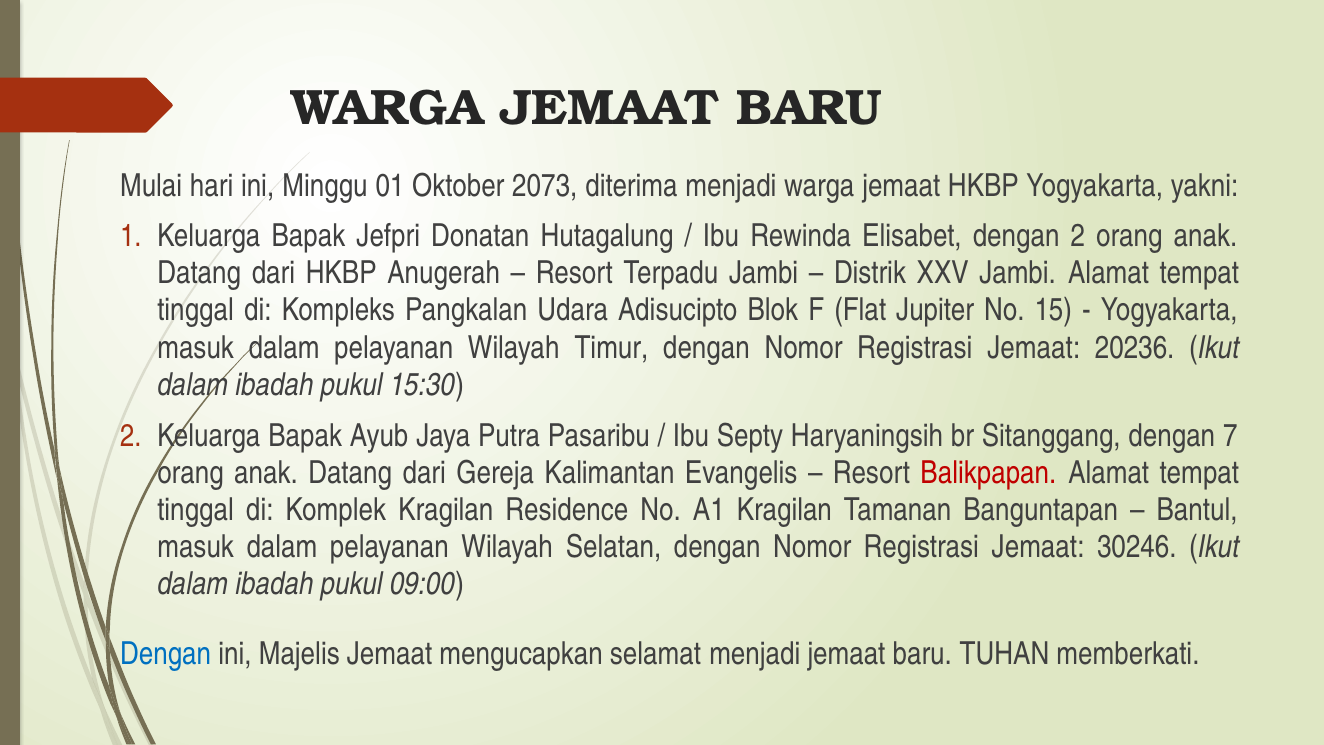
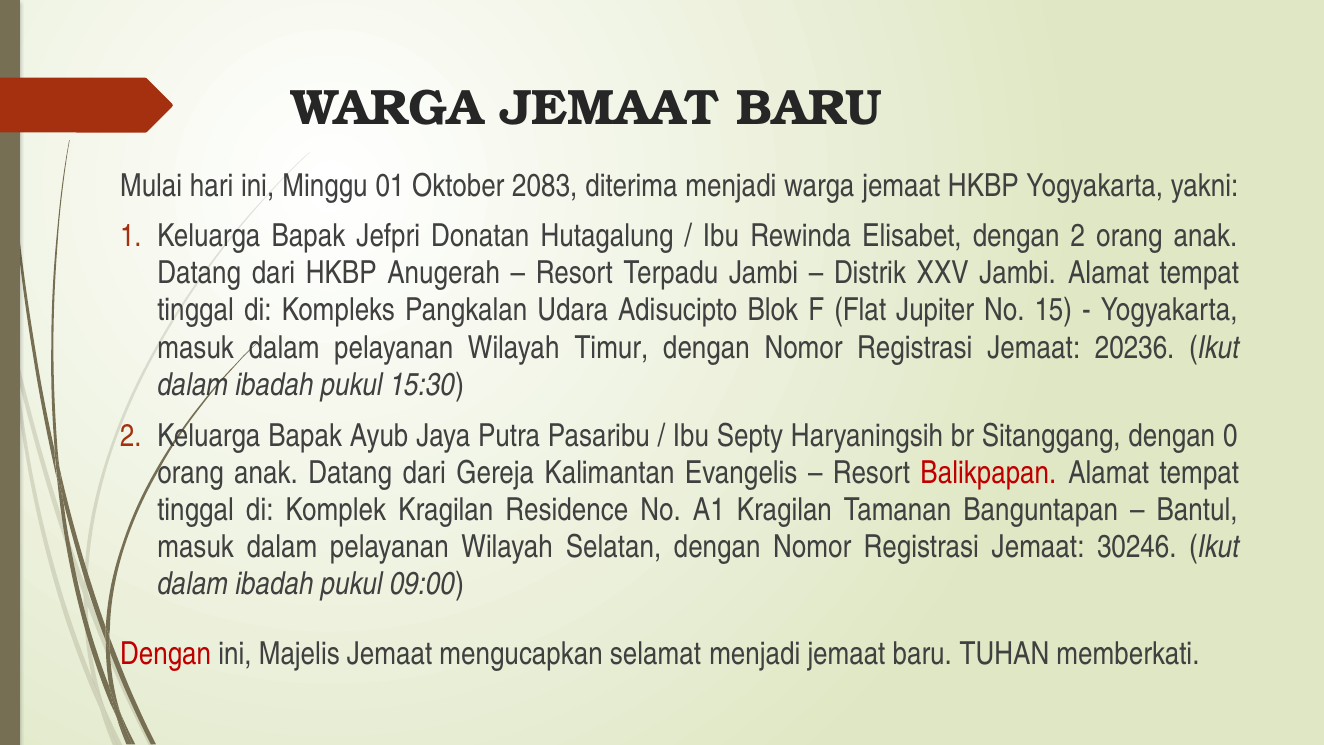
2073: 2073 -> 2083 (545, 186)
7: 7 -> 0 (1230, 435)
Dengan colour: blue -> red (166, 653)
